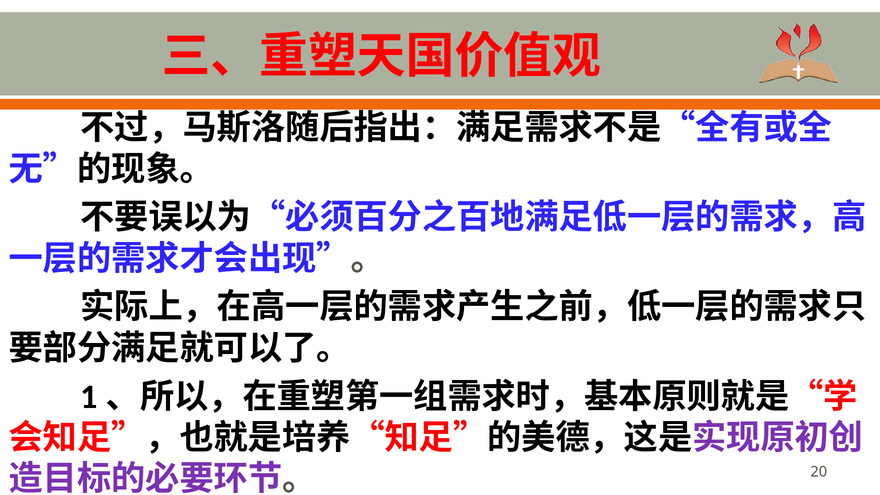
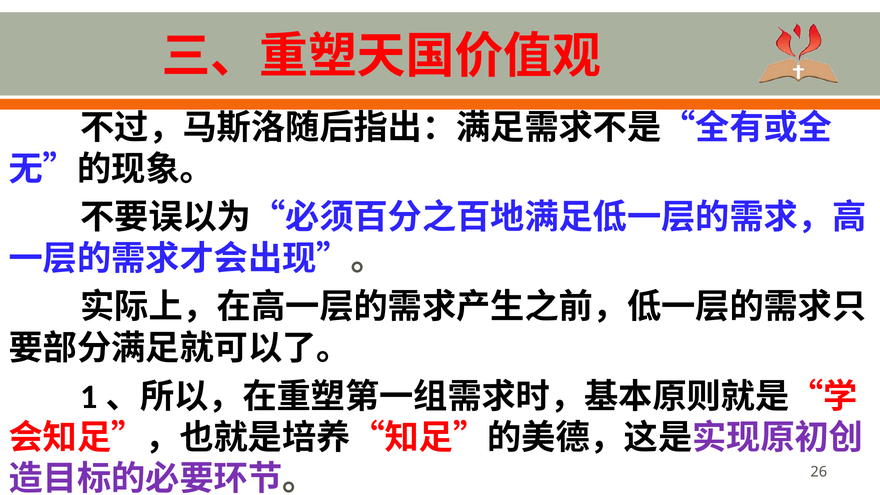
20: 20 -> 26 (819, 472)
